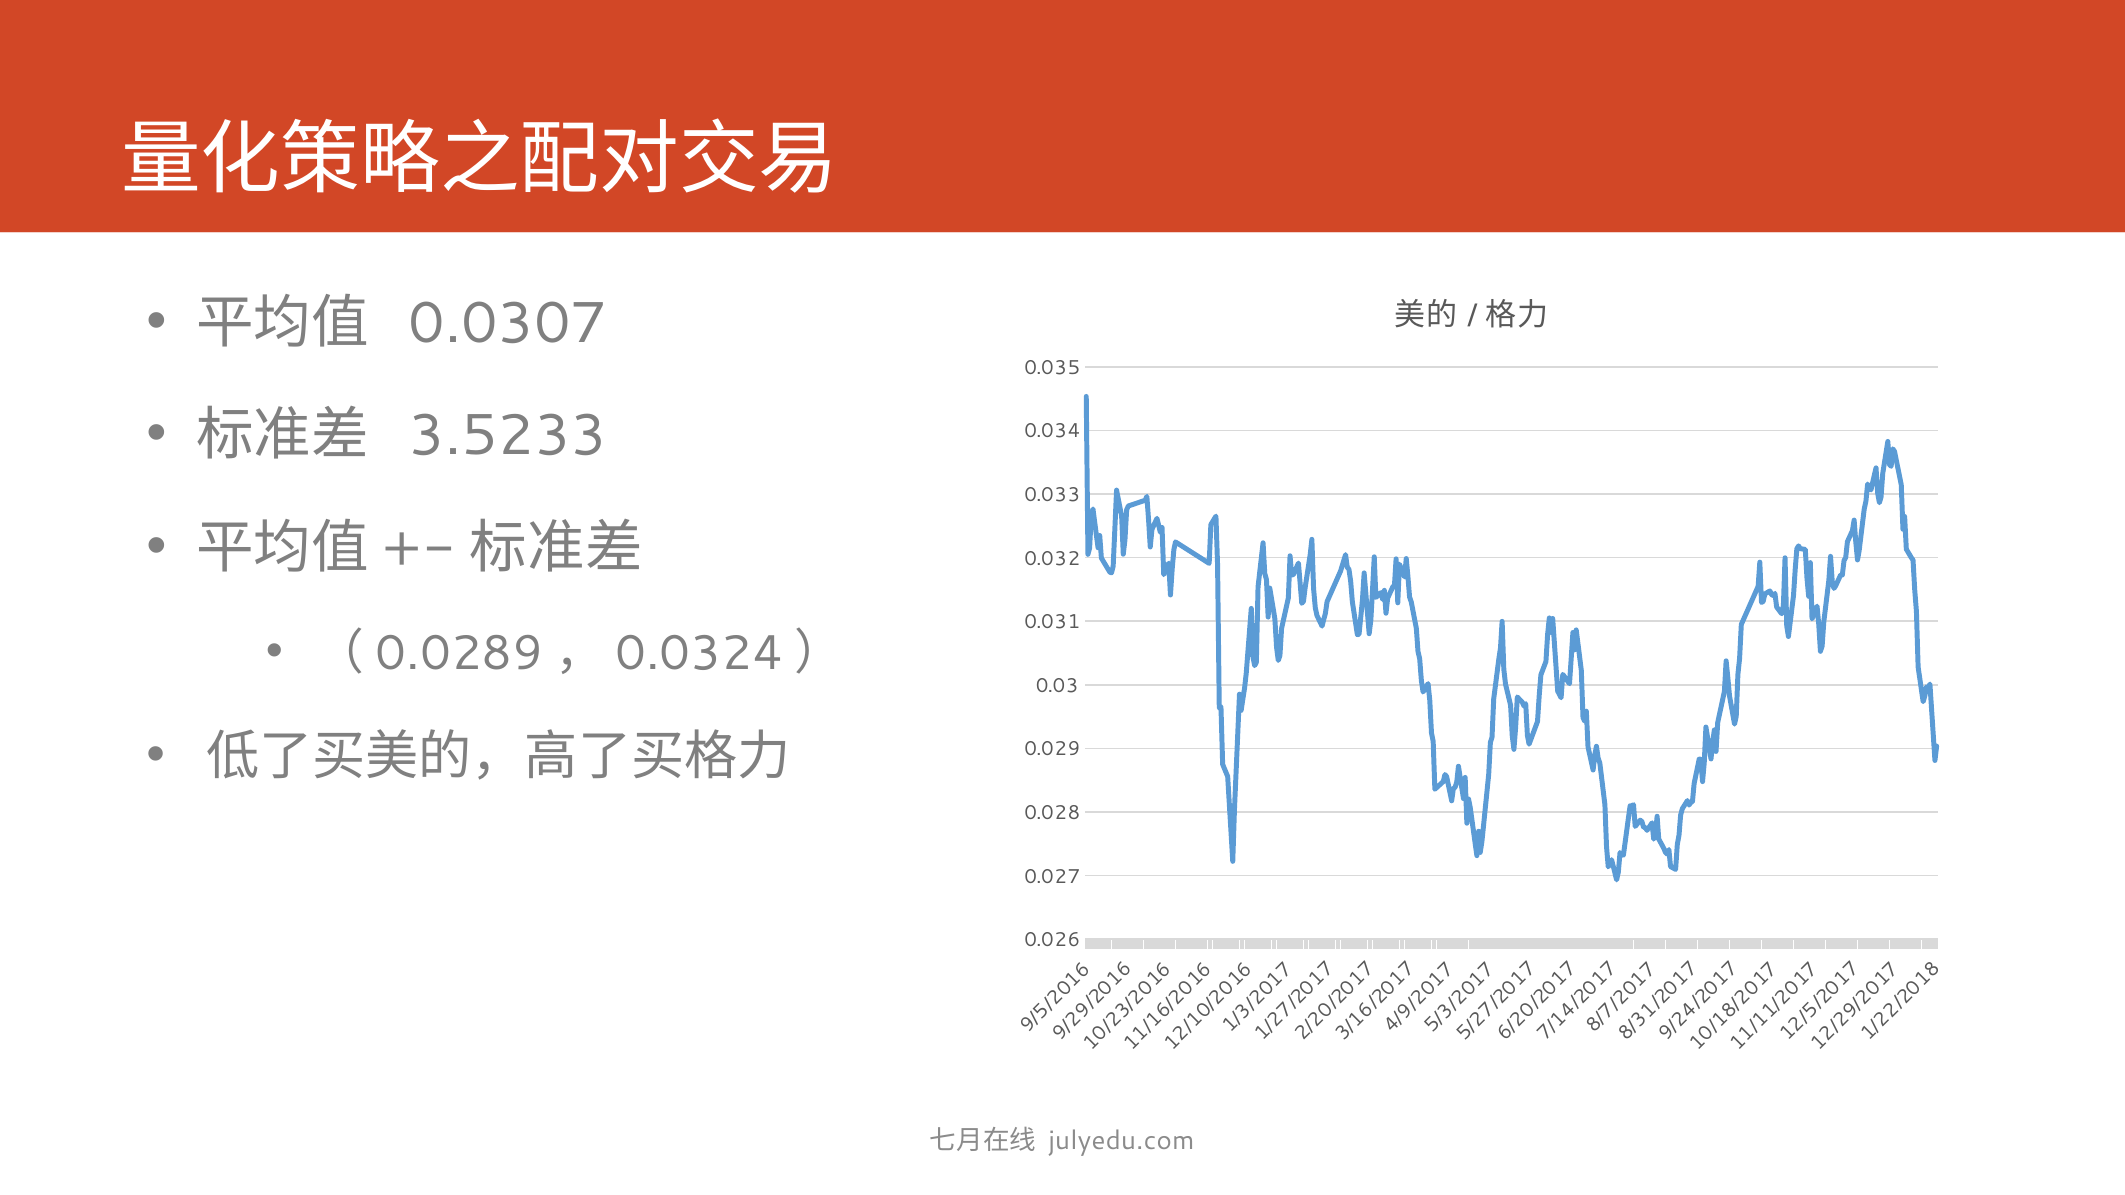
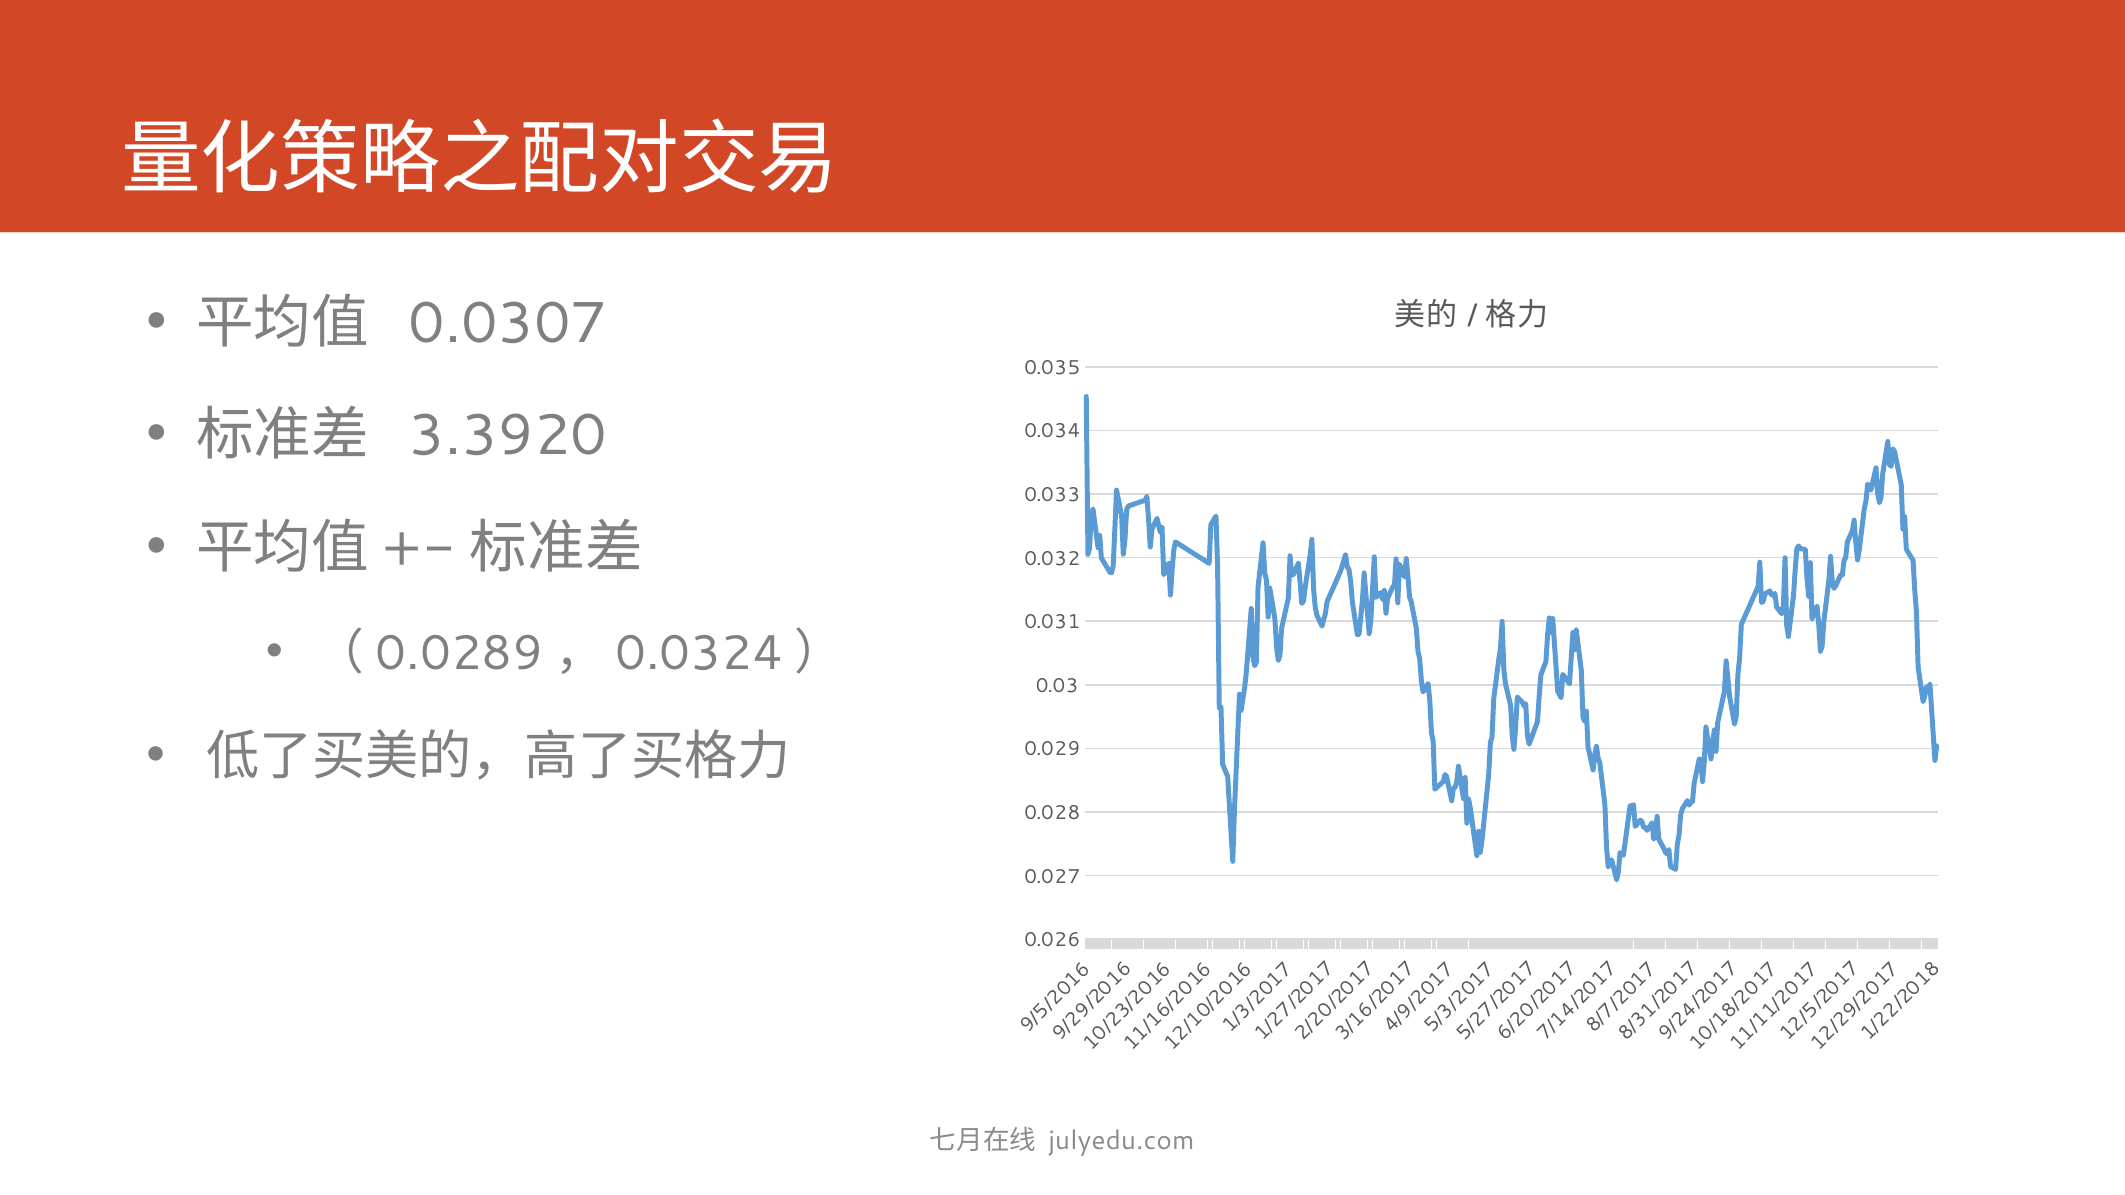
3.5233: 3.5233 -> 3.3920 (508, 436)
